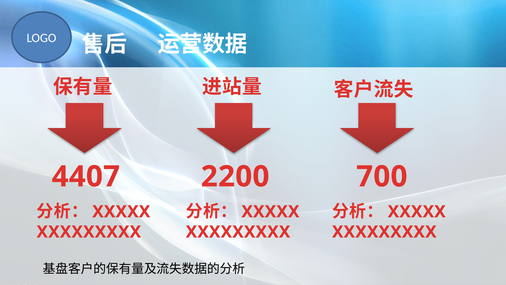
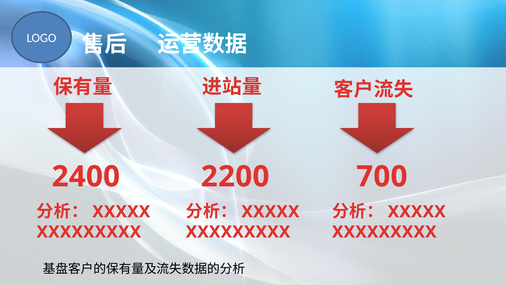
4407: 4407 -> 2400 (86, 176)
